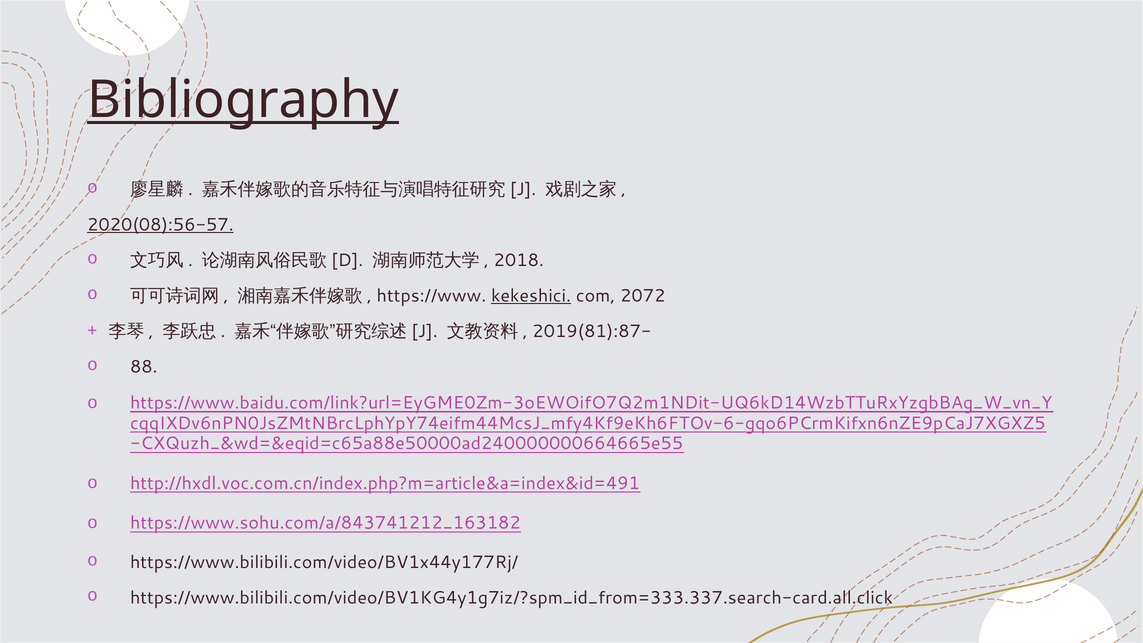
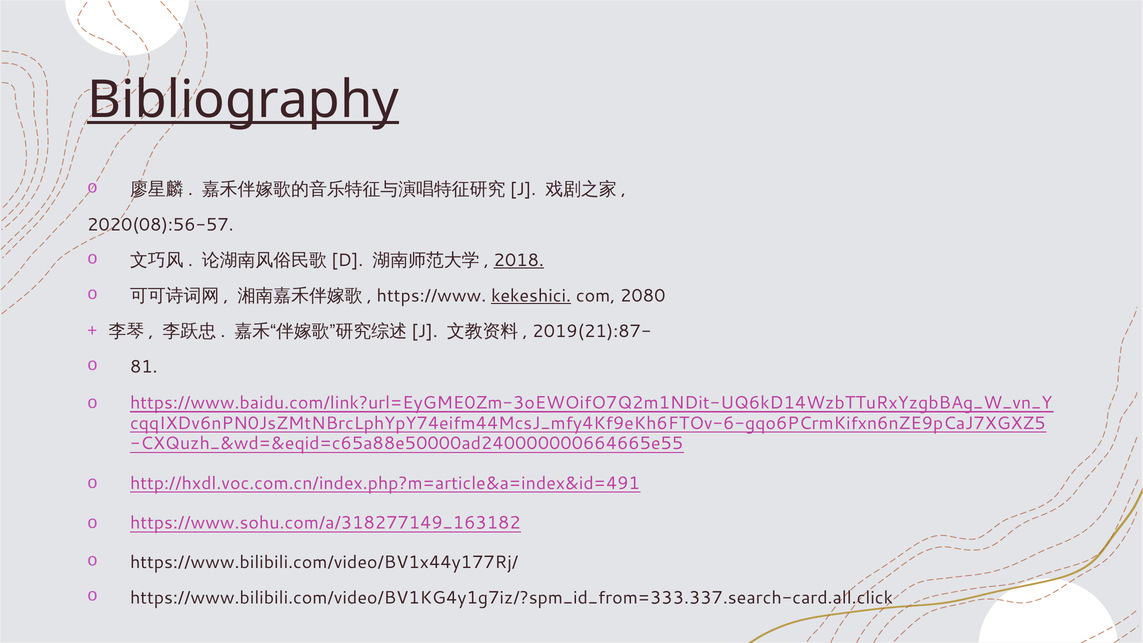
2020(08):56-57 underline: present -> none (160, 225)
2018 underline: none -> present (519, 260)
2072: 2072 -> 2080 (643, 296)
2019(81):87-: 2019(81):87- -> 2019(21):87- (592, 331)
88: 88 -> 81 (144, 367)
https://www.sohu.com/a/843741212_163182: https://www.sohu.com/a/843741212_163182 -> https://www.sohu.com/a/318277149_163182 (325, 523)
